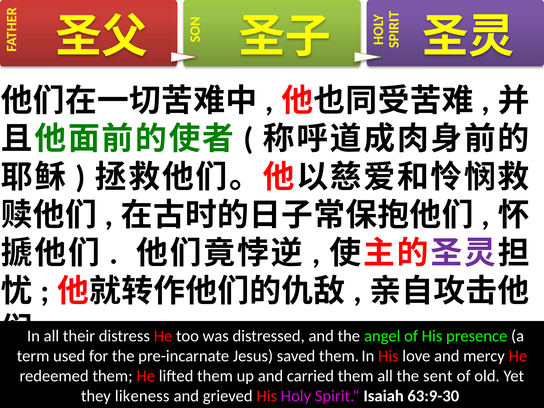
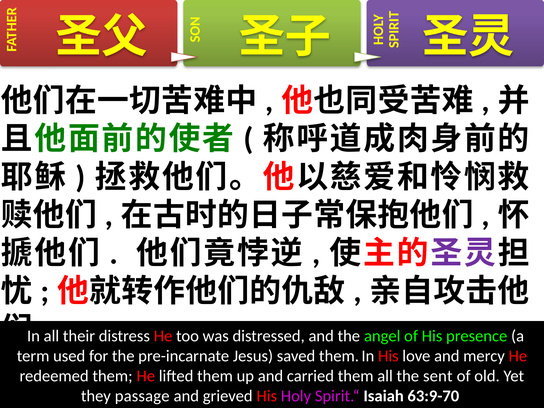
likeness: likeness -> passage (142, 396)
63:9-30: 63:9-30 -> 63:9-70 (433, 396)
